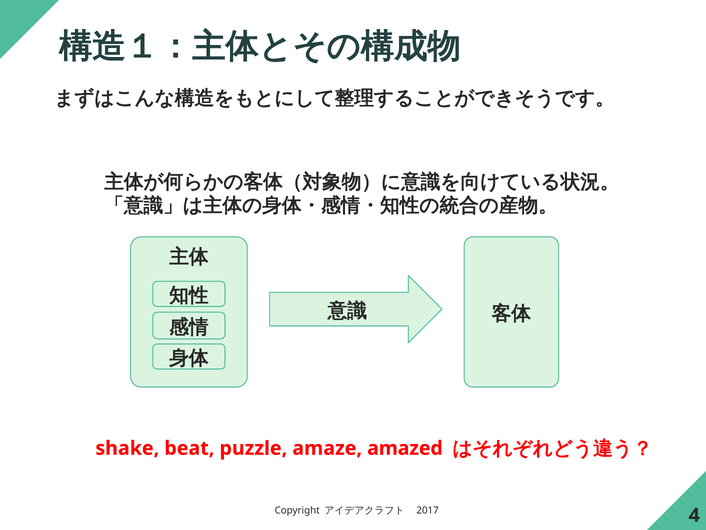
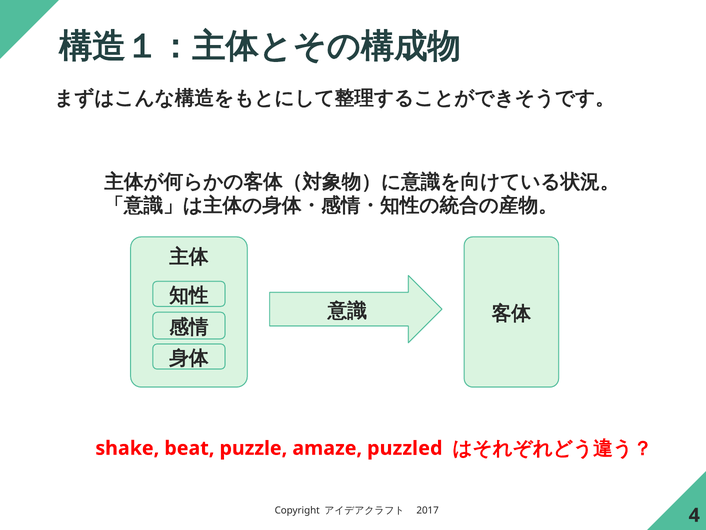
amazed: amazed -> puzzled (405, 448)
